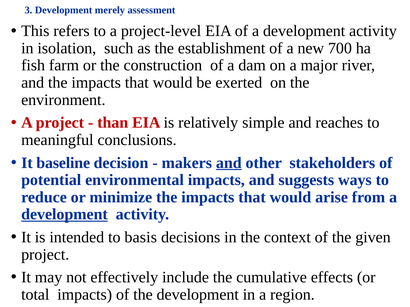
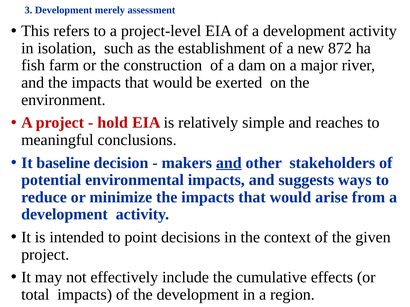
700: 700 -> 872 (340, 48)
than: than -> hold (113, 123)
development underline: present -> none (64, 215)
basis: basis -> point (141, 238)
